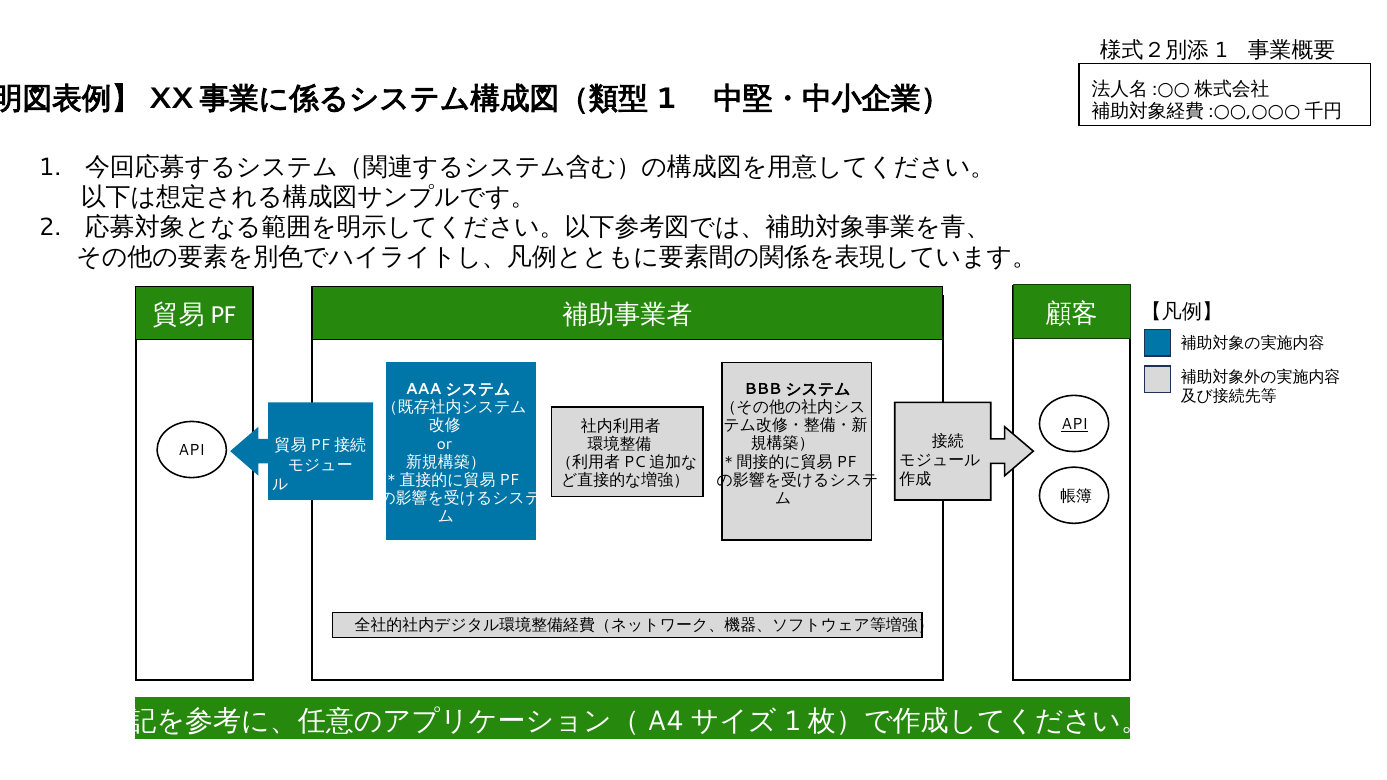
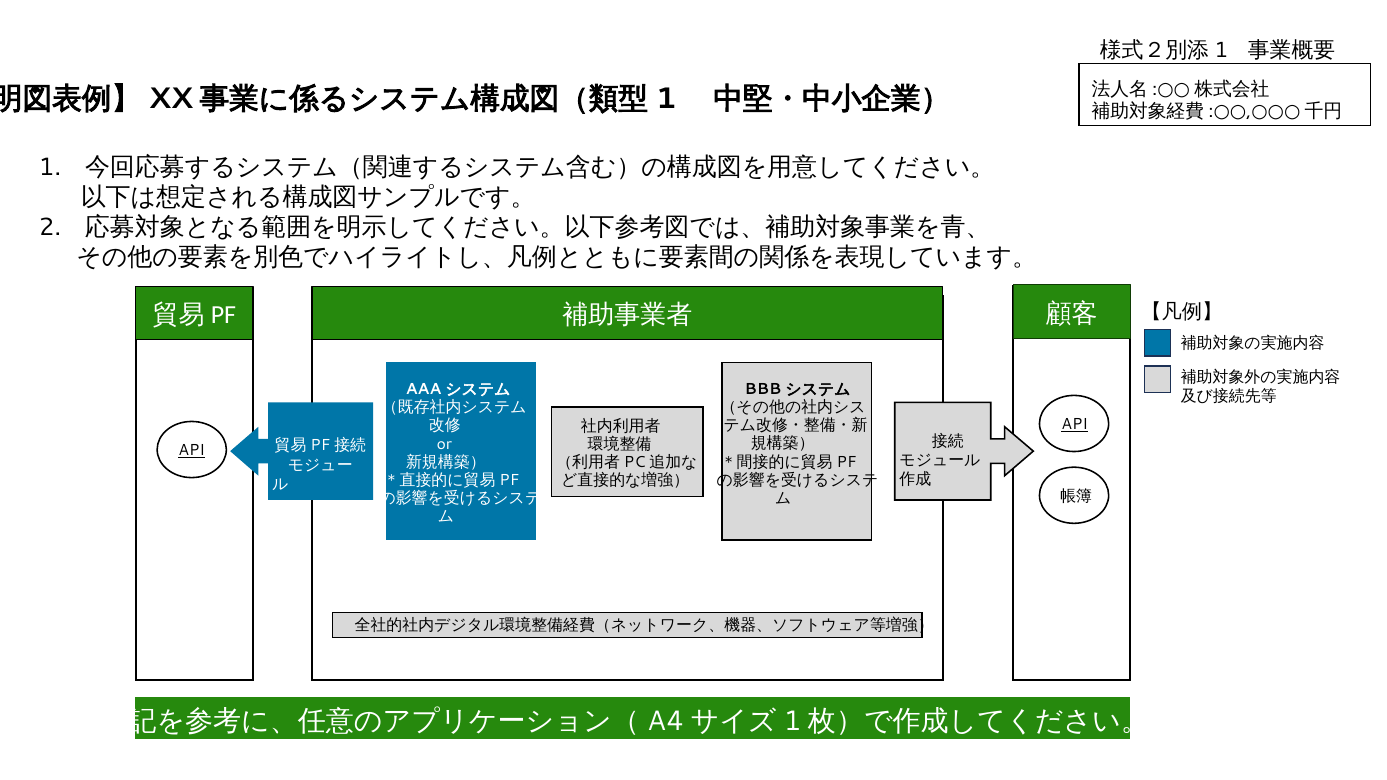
API underline: none -> present (192, 451)
